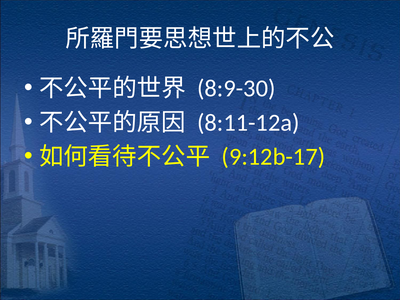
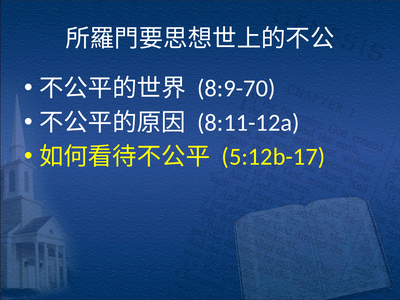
8:9-30: 8:9-30 -> 8:9-70 (236, 88)
9:12b-17: 9:12b-17 -> 5:12b-17 (273, 157)
